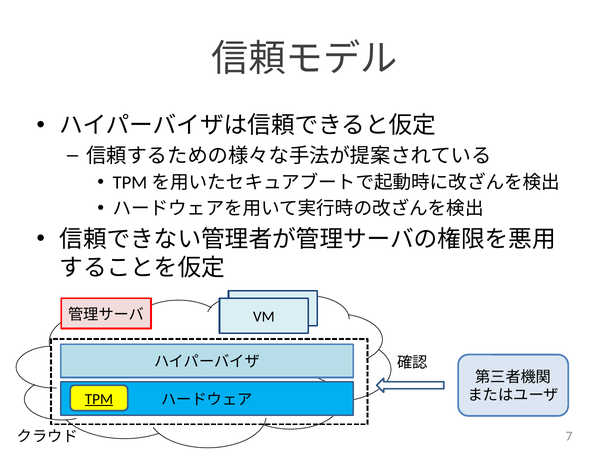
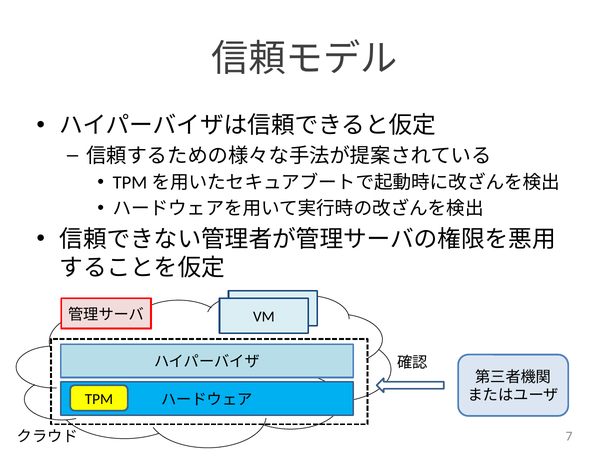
TPM underline: present -> none (99, 399)
